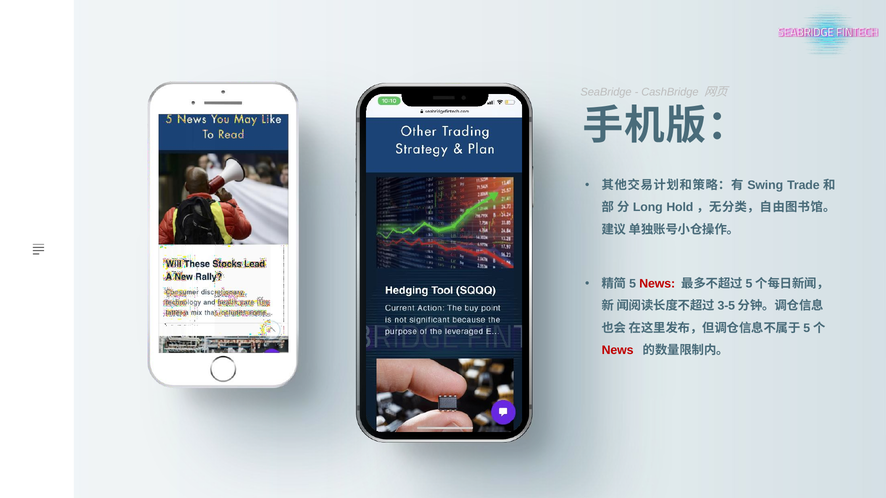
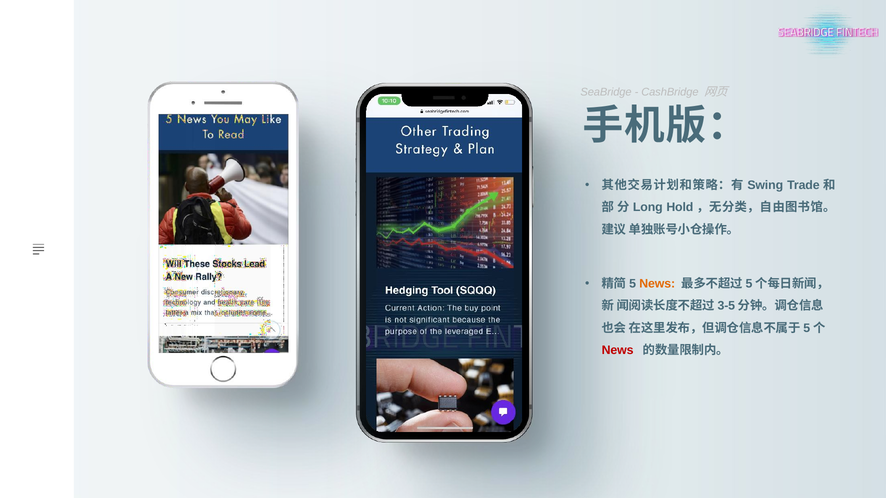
News colour: red -> orange (657, 284)
